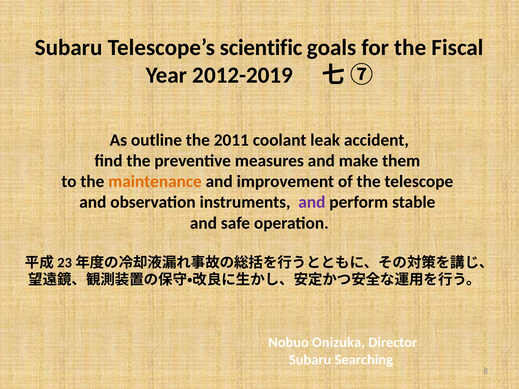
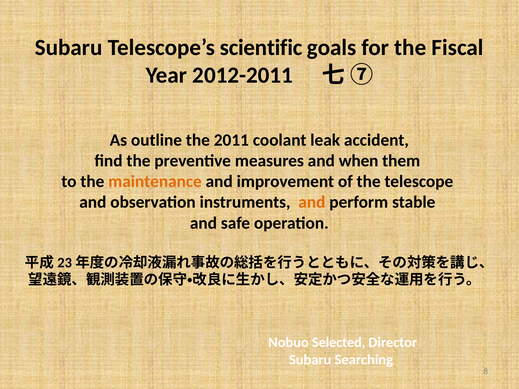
2012-2019: 2012-2019 -> 2012-2011 (243, 75)
make: make -> when (359, 161)
and colour: purple -> orange (312, 202)
Onizuka: Onizuka -> Selected (339, 343)
